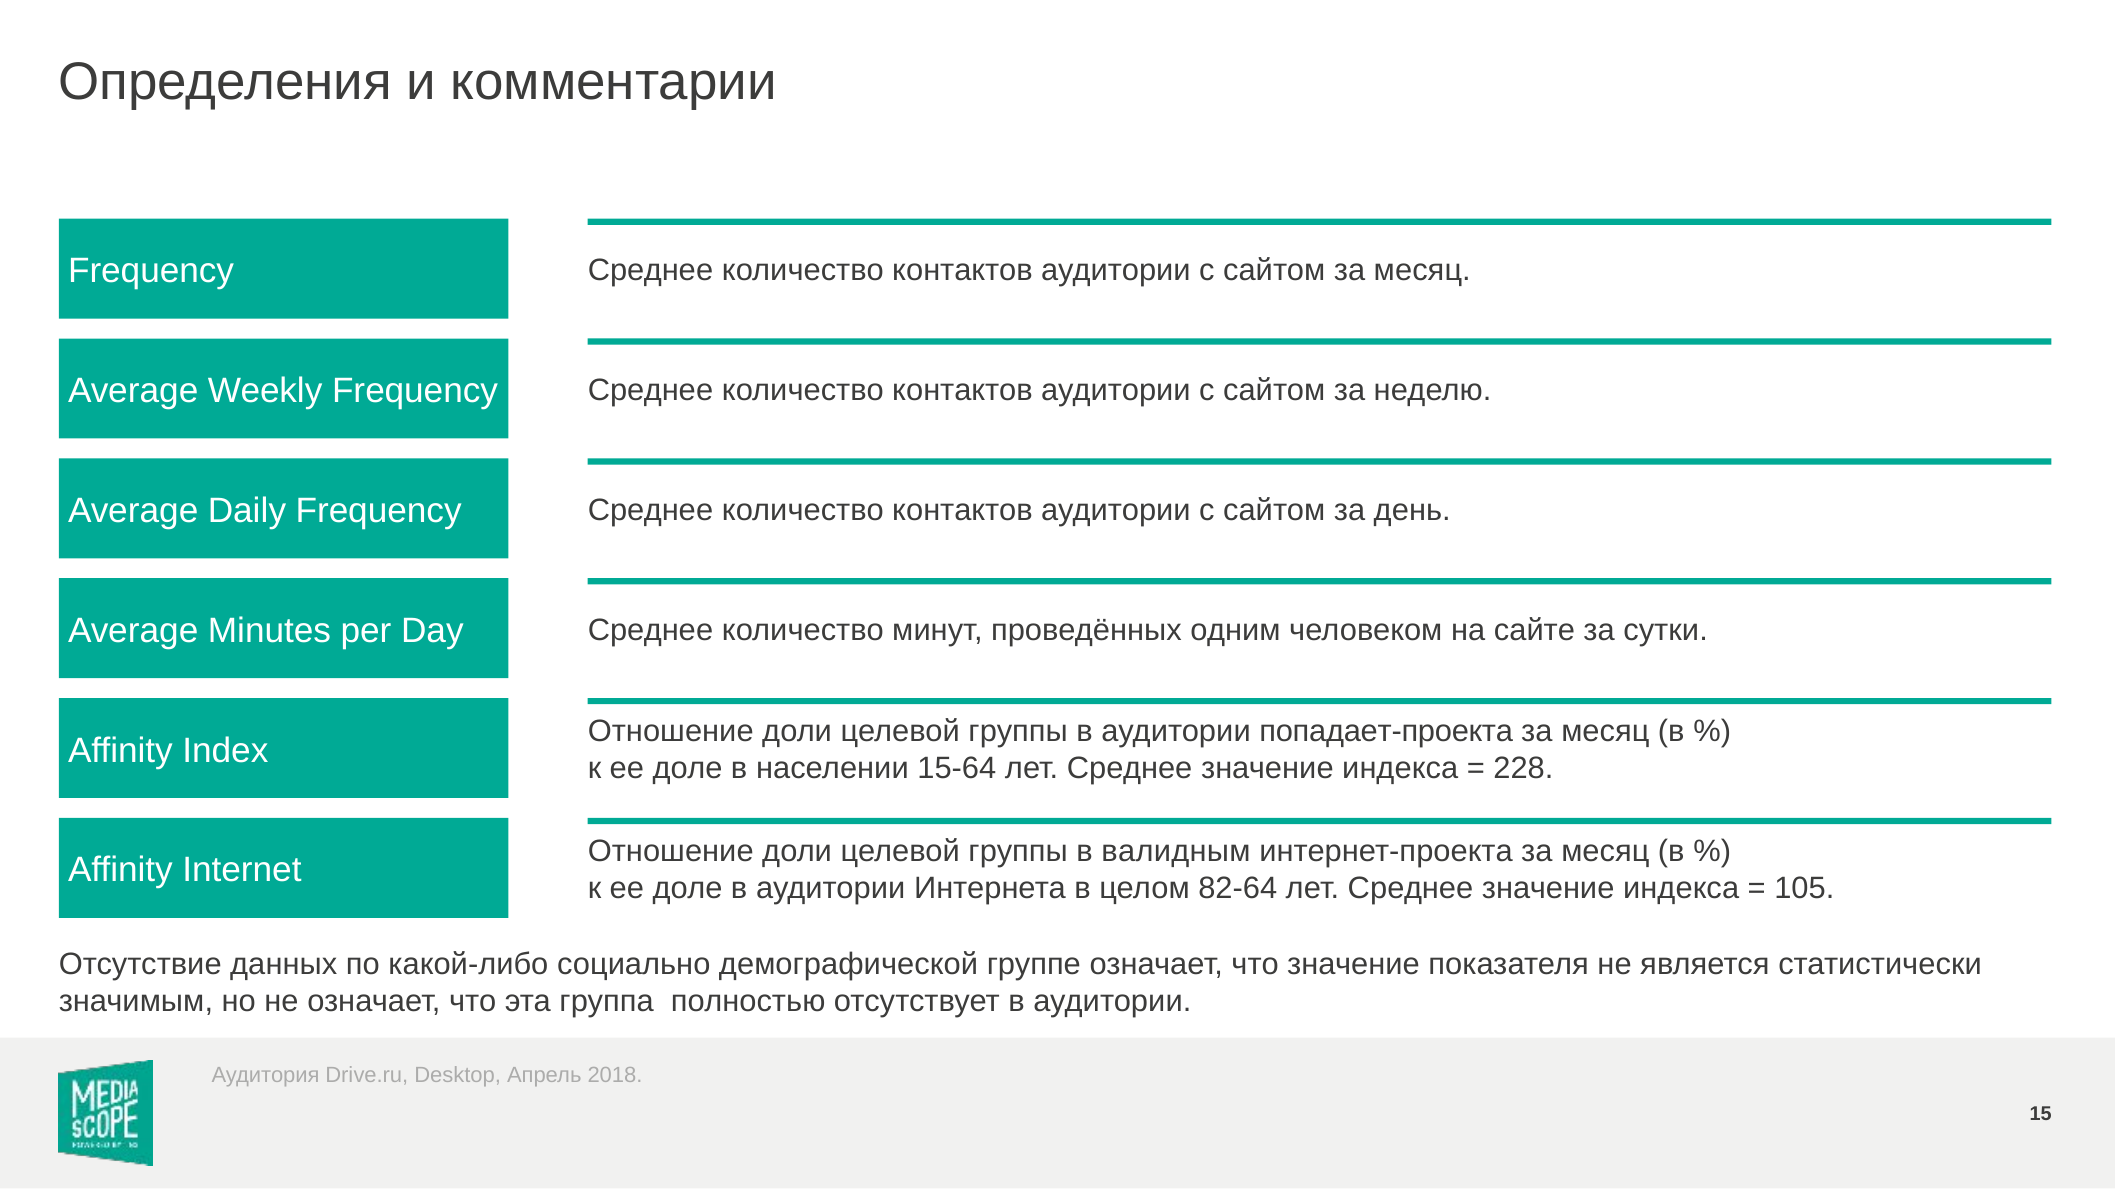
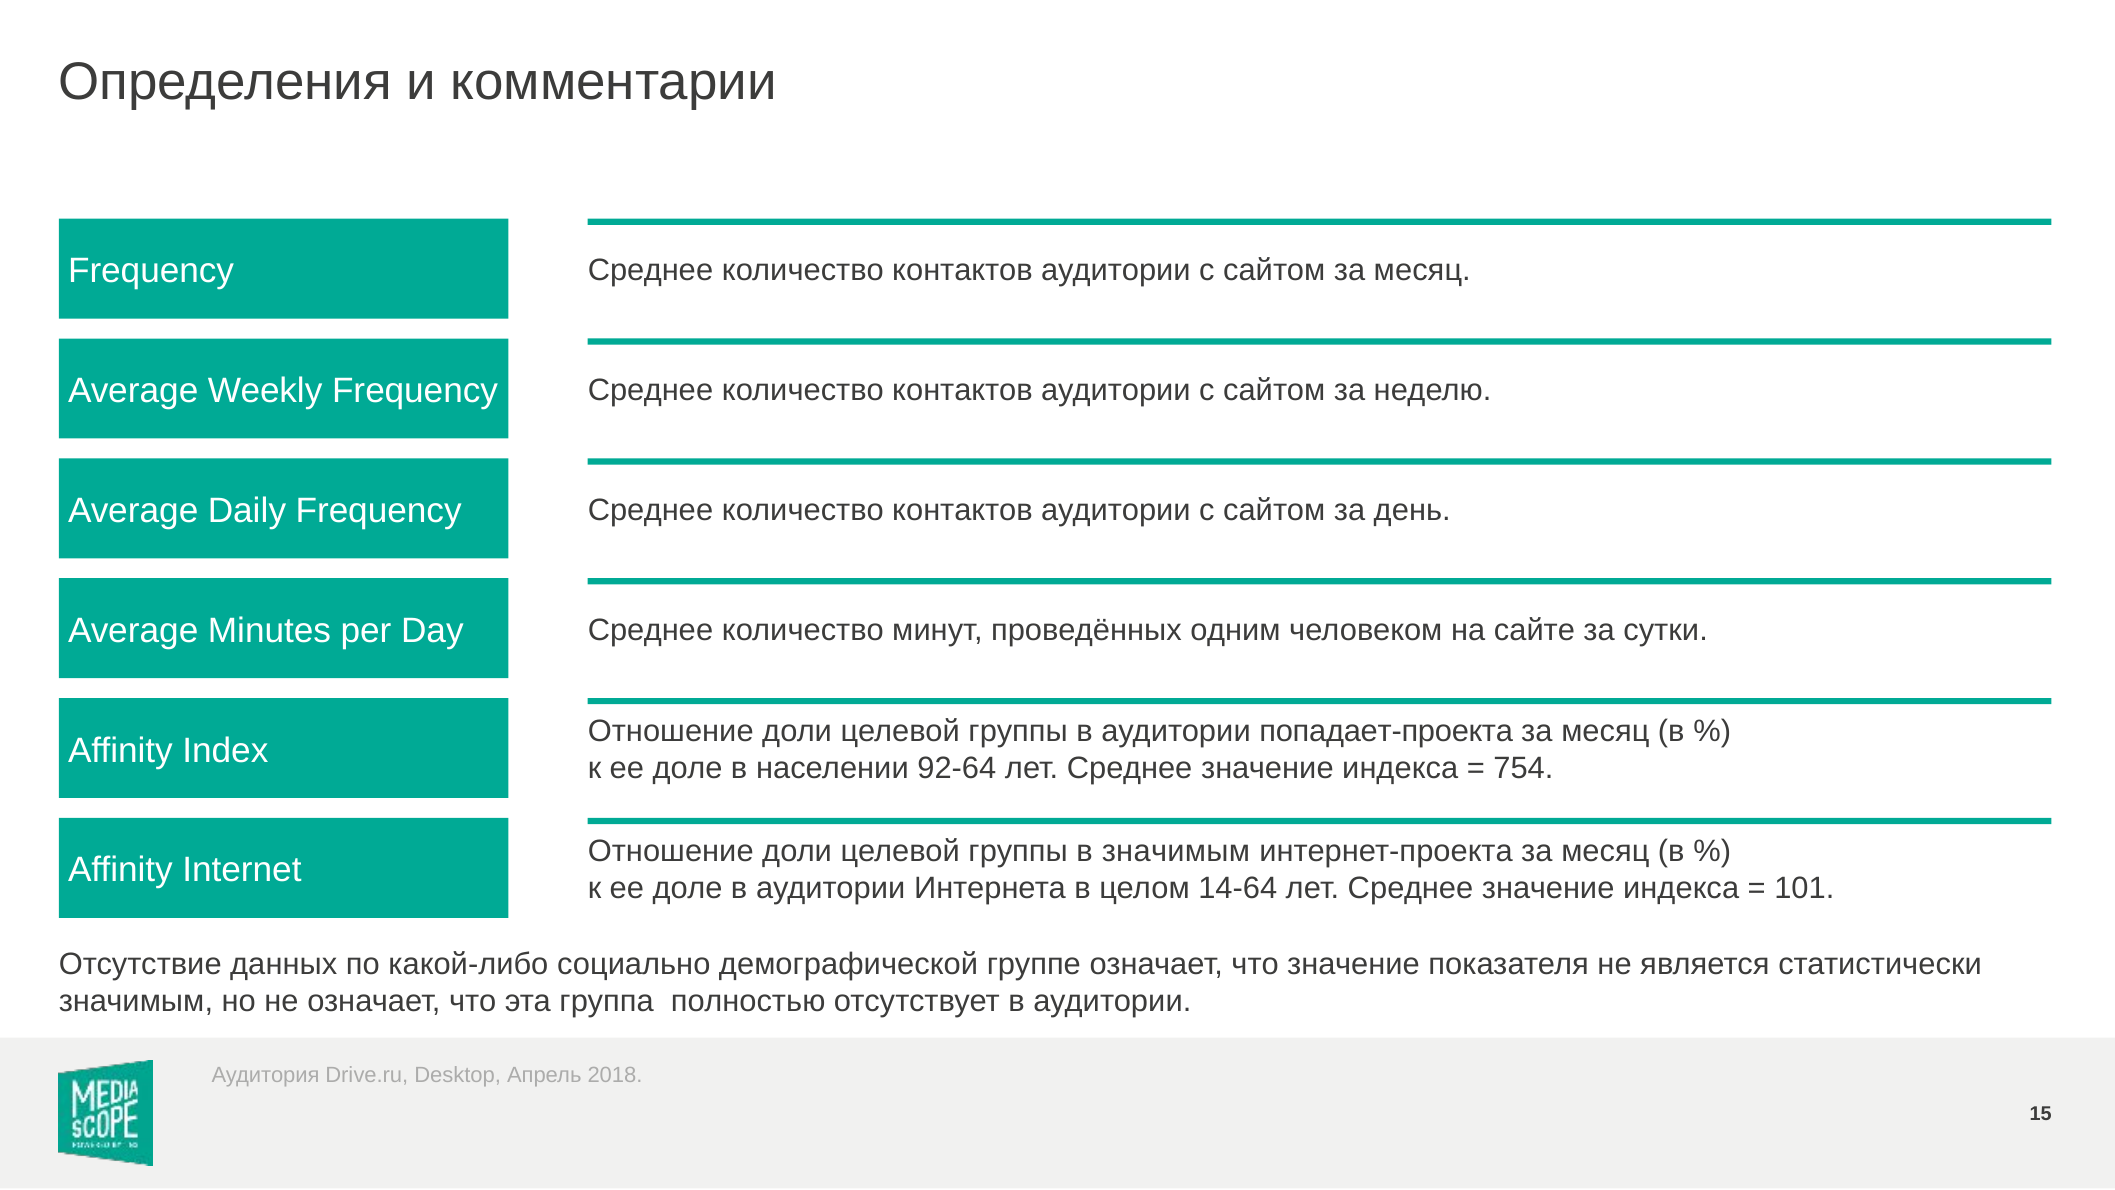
15-64: 15-64 -> 92-64 (957, 768)
228: 228 -> 754 (1523, 768)
в валидным: валидным -> значимым (1176, 851)
82-64: 82-64 -> 14-64 (1238, 888)
105: 105 -> 101 (1804, 888)
